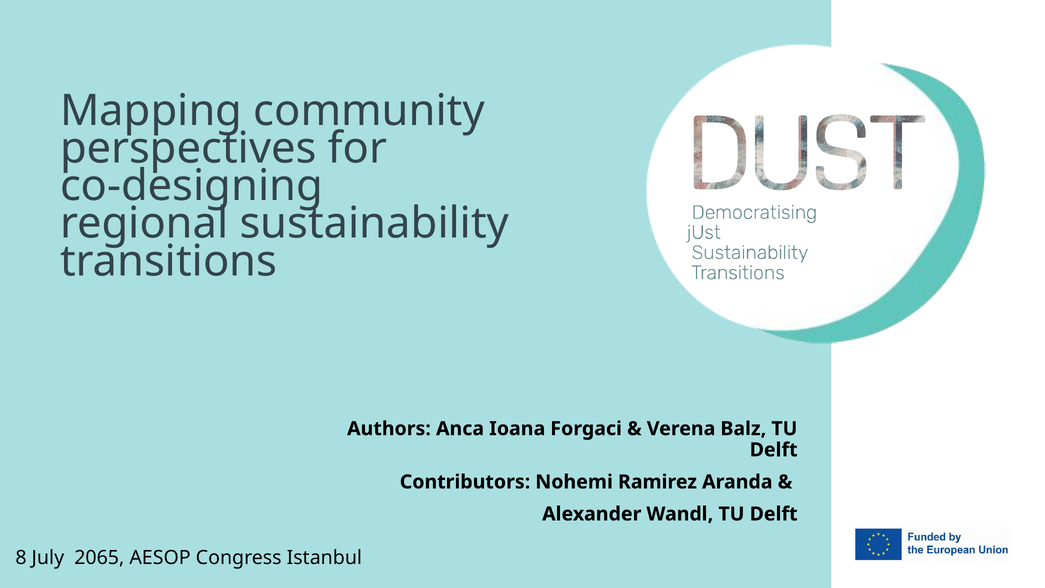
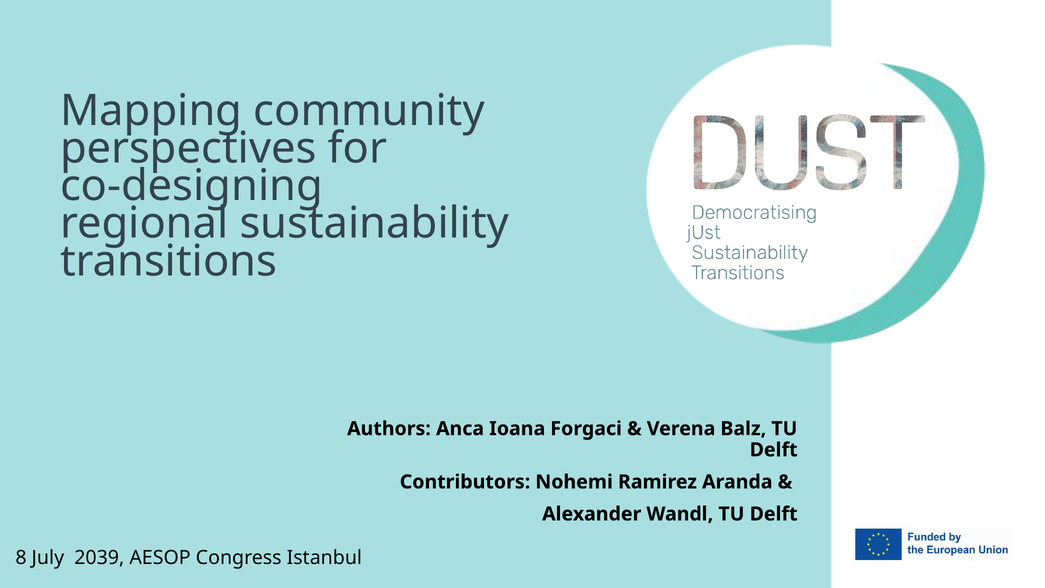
2065: 2065 -> 2039 (99, 558)
